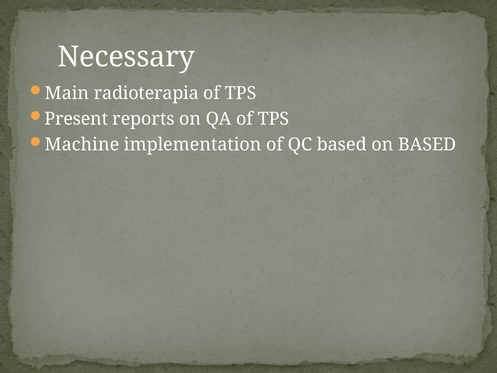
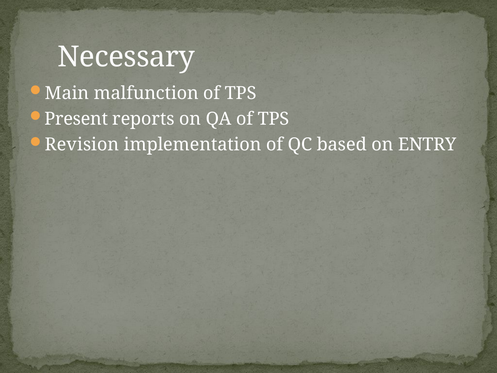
radioterapia: radioterapia -> malfunction (146, 93)
Machine: Machine -> Revision (82, 145)
on BASED: BASED -> ENTRY (427, 145)
